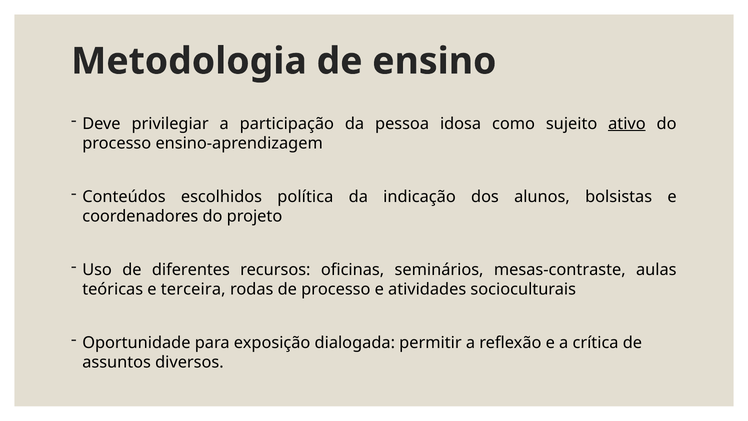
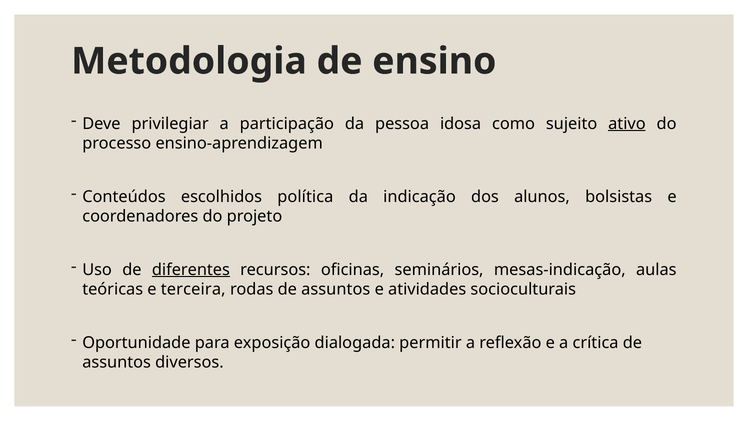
diferentes underline: none -> present (191, 269)
mesas-contraste: mesas-contraste -> mesas-indicação (560, 269)
rodas de processo: processo -> assuntos (336, 289)
